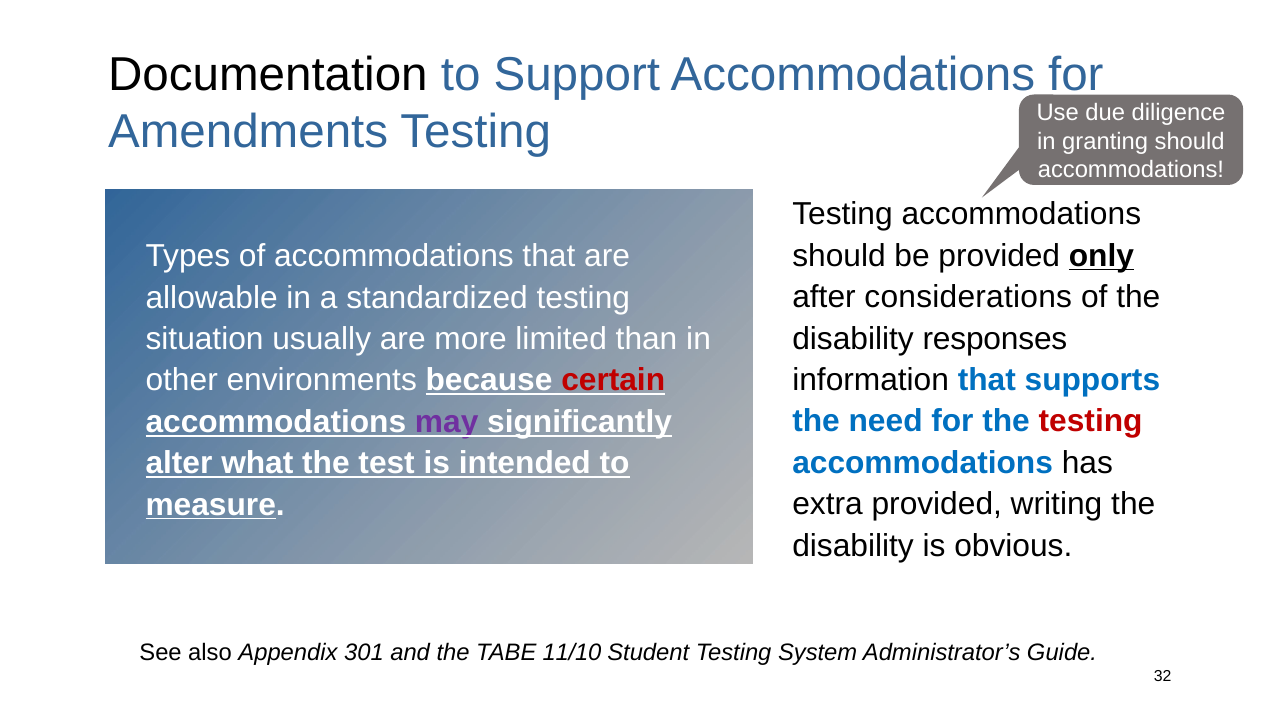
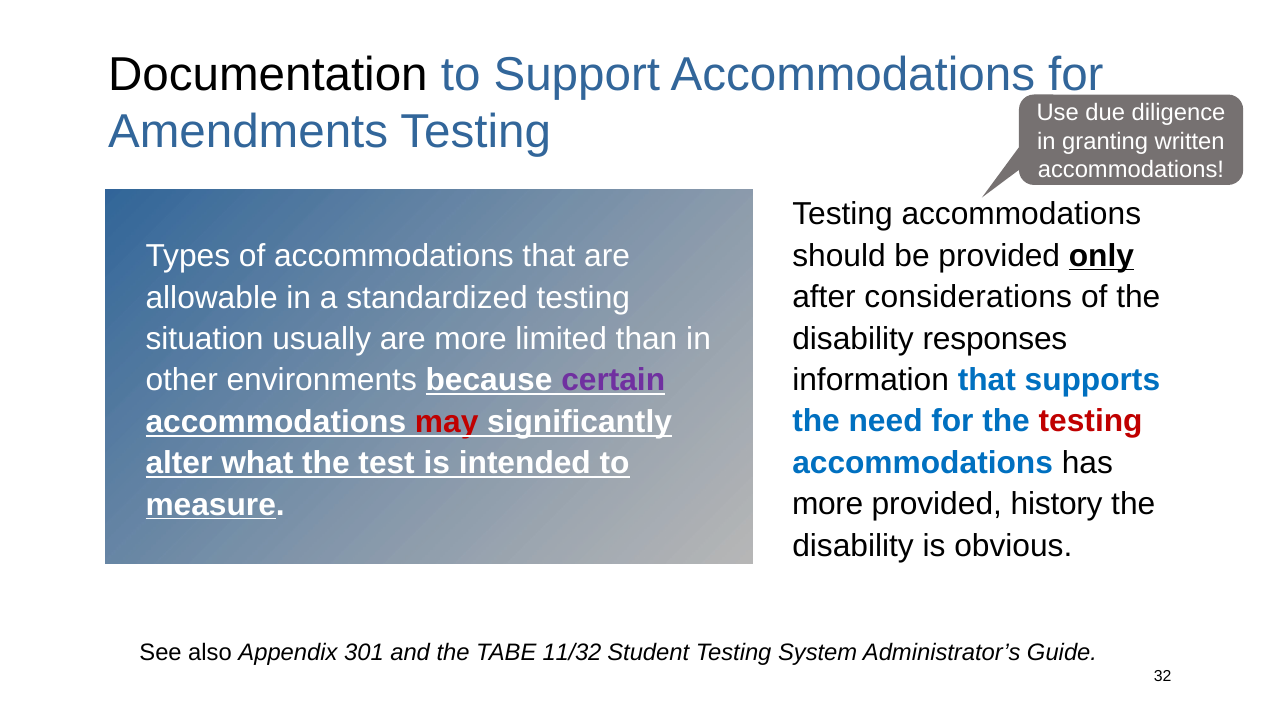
granting should: should -> written (1190, 141)
certain colour: red -> purple (613, 381)
may colour: purple -> red (447, 422)
extra: extra -> more (828, 504)
writing: writing -> history (1057, 504)
11/10: 11/10 -> 11/32 (572, 653)
